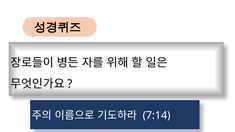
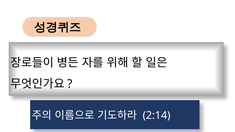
7:14: 7:14 -> 2:14 (157, 116)
